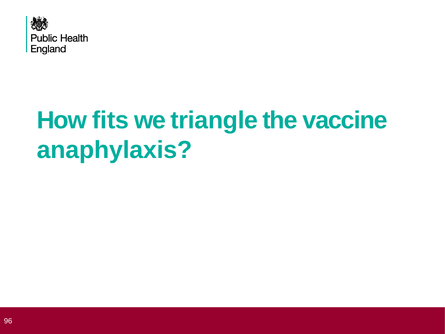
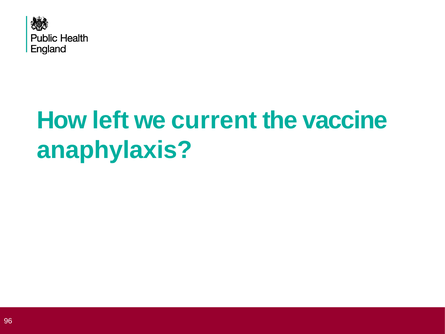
fits: fits -> left (111, 120)
triangle: triangle -> current (214, 120)
